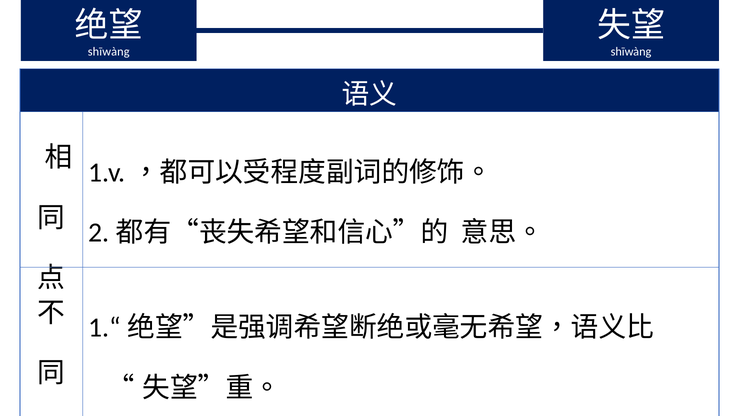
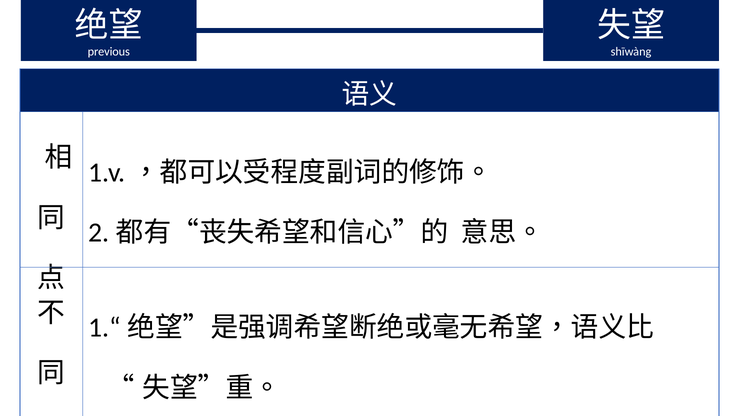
shīwàng: shīwàng -> previous (109, 52)
